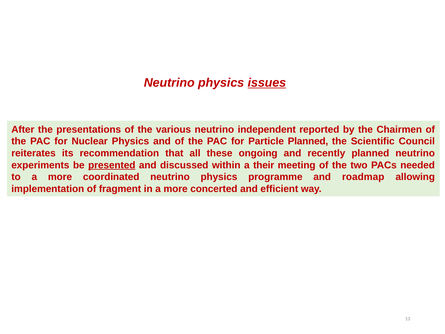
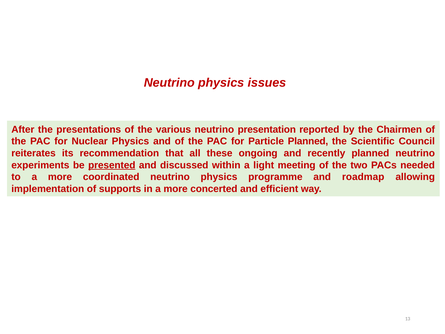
issues underline: present -> none (267, 83)
independent: independent -> presentation (267, 129)
their: their -> light (264, 165)
fragment: fragment -> supports (120, 189)
